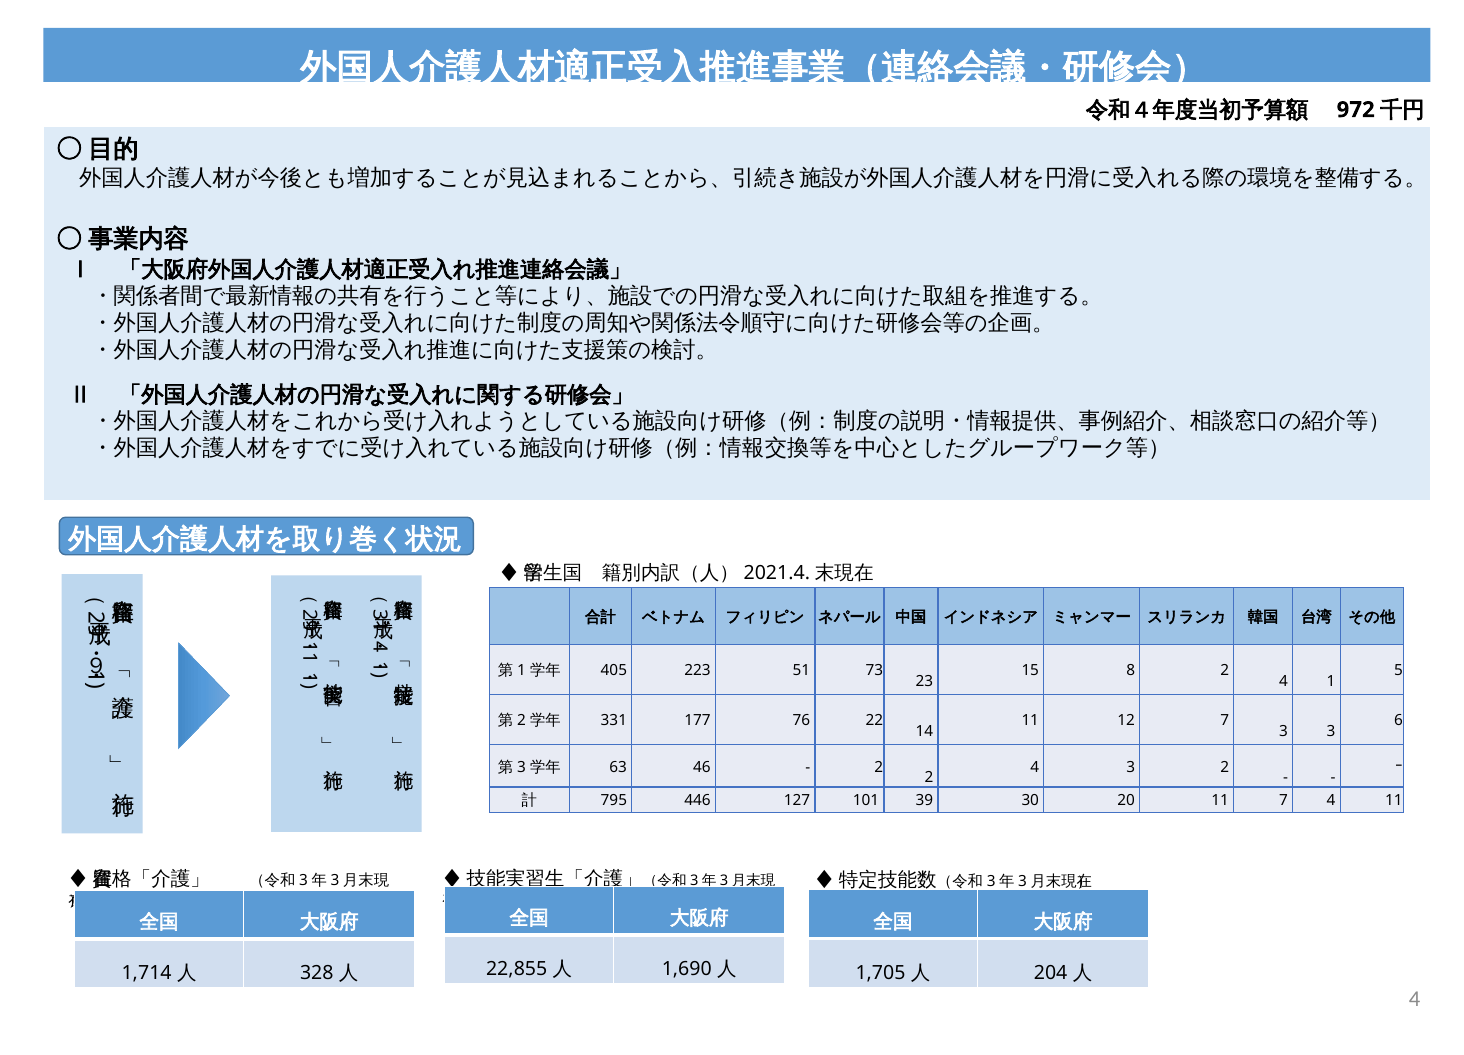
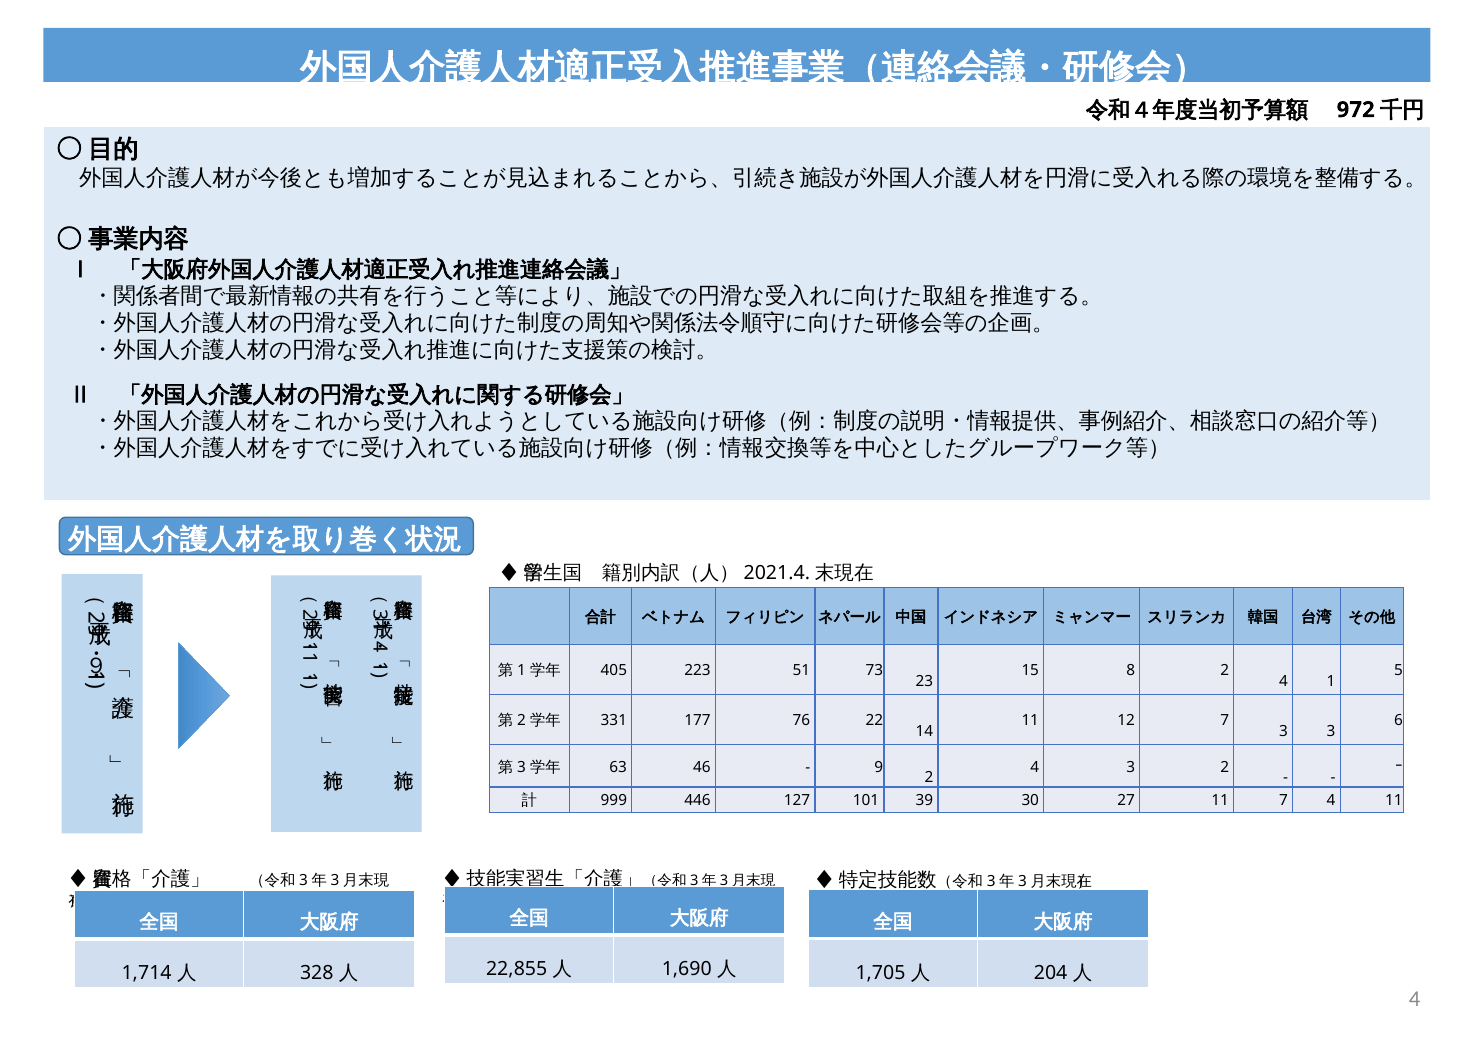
2: 2 -> 9 (879, 767)
795: 795 -> 999 (614, 801)
20: 20 -> 27 (1126, 801)
